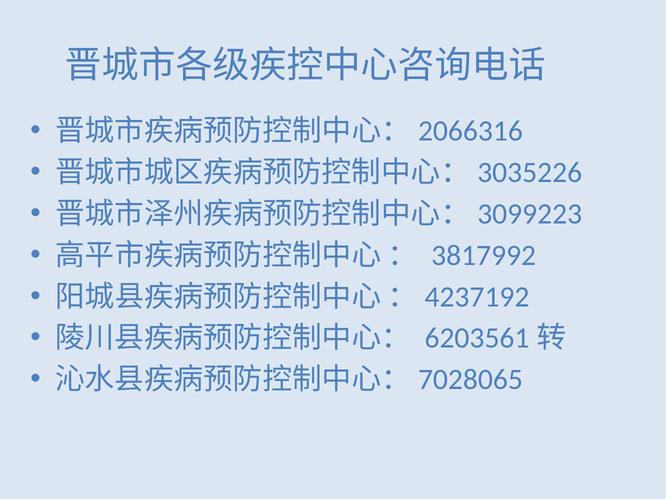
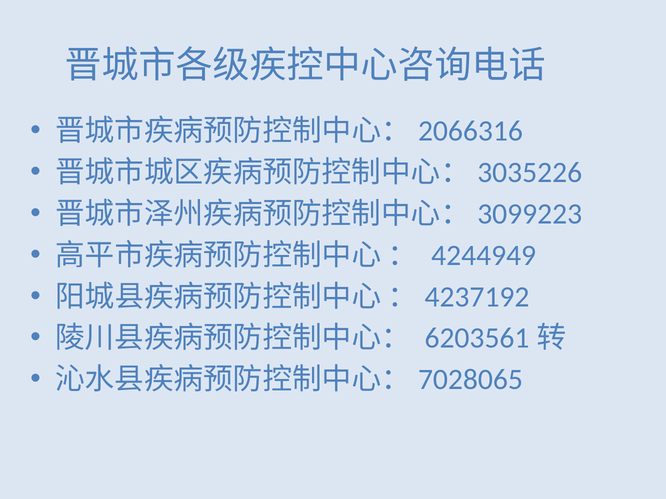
3817992: 3817992 -> 4244949 (484, 256)
